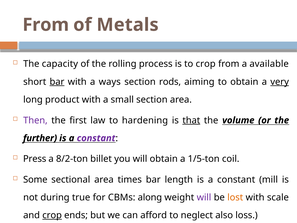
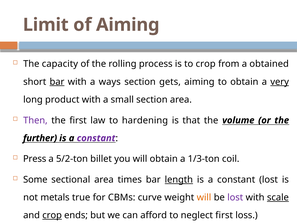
From: From -> Limit (46, 25)
of Metals: Metals -> Aiming (128, 25)
available: available -> obtained (269, 64)
rods: rods -> gets (170, 82)
that underline: present -> none (191, 120)
8/2-ton: 8/2-ton -> 5/2-ton (72, 159)
1/5-ton: 1/5-ton -> 1/3-ton (204, 159)
length underline: none -> present (179, 179)
constant mill: mill -> lost (269, 179)
during: during -> metals (55, 197)
along: along -> curve (150, 197)
will colour: purple -> orange (204, 197)
lost colour: orange -> purple (235, 197)
scale underline: none -> present (278, 197)
neglect also: also -> first (224, 215)
